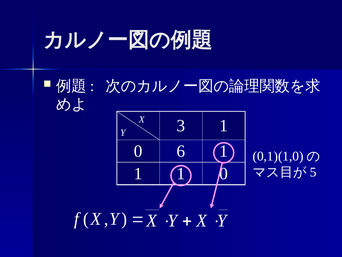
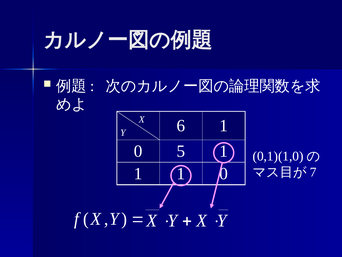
3: 3 -> 6 (181, 126)
6: 6 -> 5 (181, 151)
5: 5 -> 7 (313, 172)
